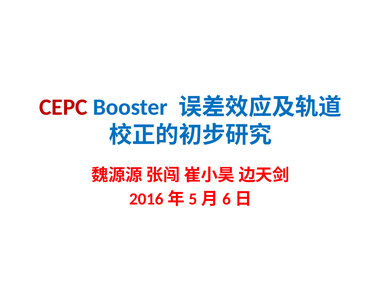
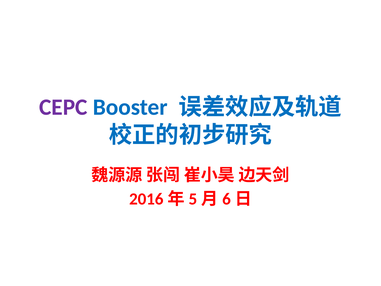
CEPC colour: red -> purple (63, 107)
